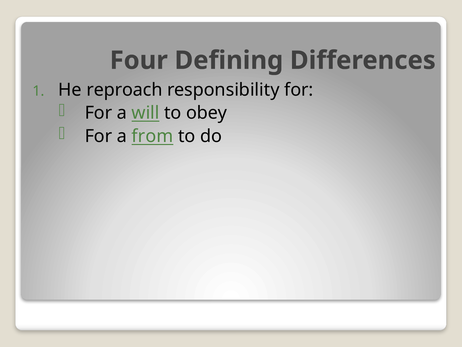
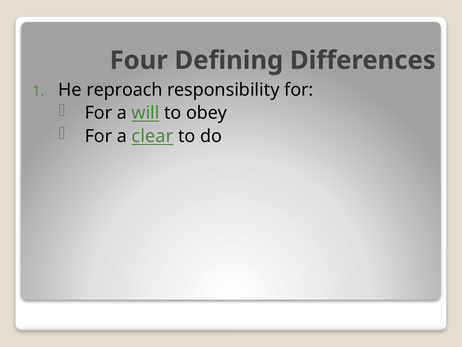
from: from -> clear (152, 136)
